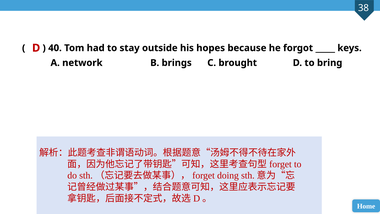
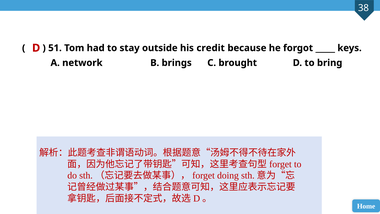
40: 40 -> 51 (55, 48)
hopes: hopes -> credit (211, 48)
